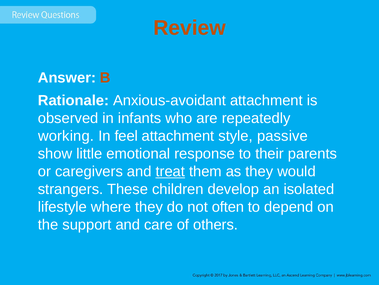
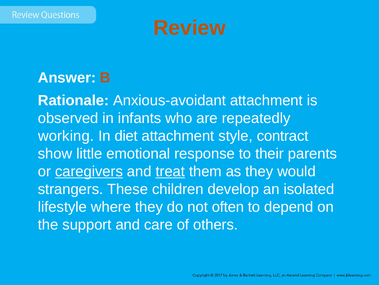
feel: feel -> diet (126, 136)
passive: passive -> contract (283, 136)
caregivers underline: none -> present (89, 171)
